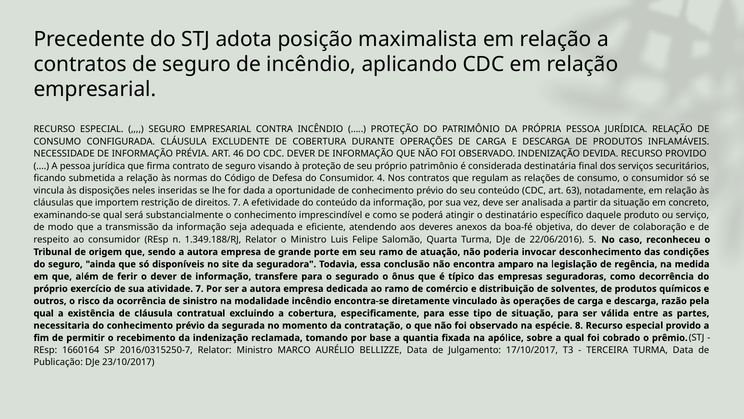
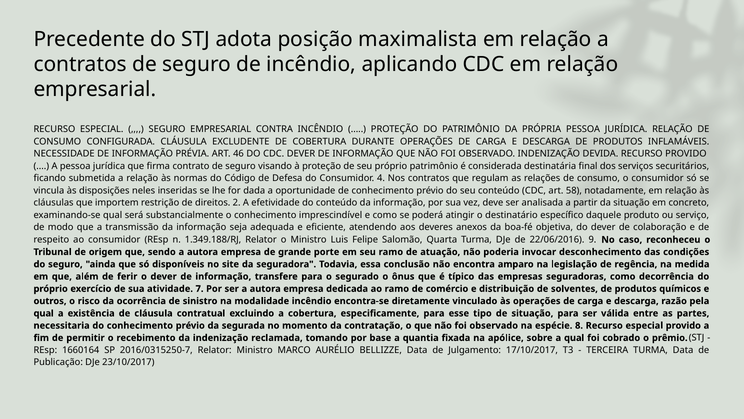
63: 63 -> 58 (574, 190)
direitos 7: 7 -> 2 (237, 203)
5: 5 -> 9 (592, 239)
